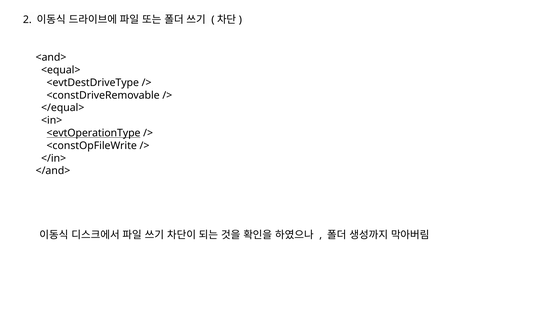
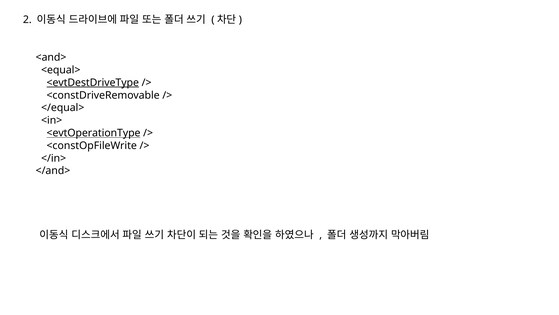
<evtDestDriveType underline: none -> present (93, 82)
